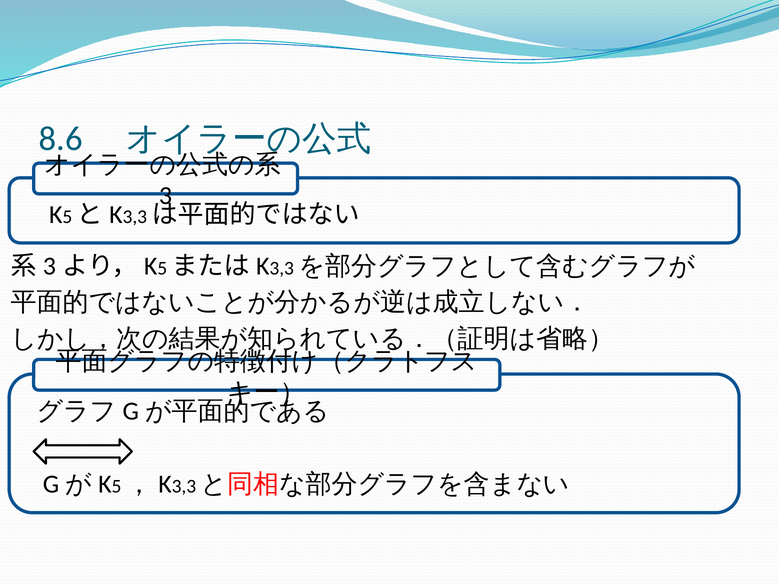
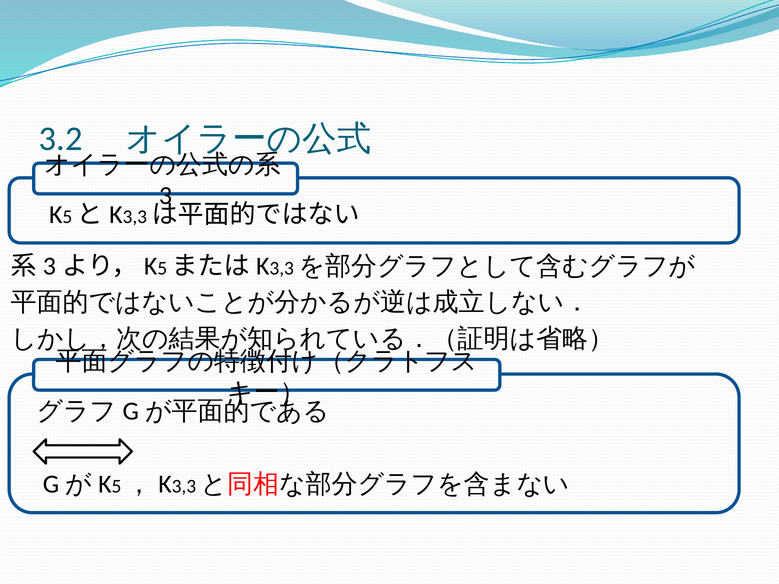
8.6: 8.6 -> 3.2 (61, 139)
